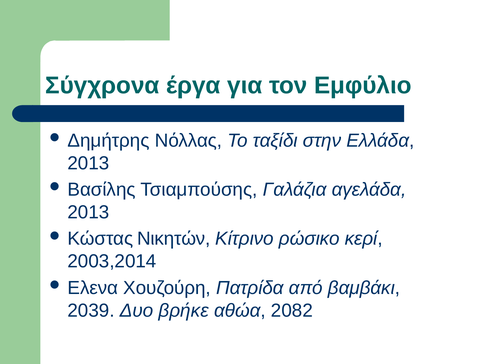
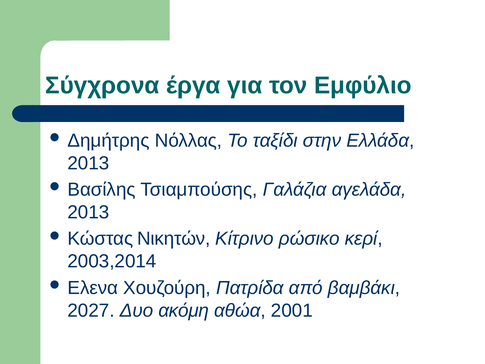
2039: 2039 -> 2027 (91, 310)
βρήκε: βρήκε -> ακόμη (184, 310)
2082: 2082 -> 2001 (292, 310)
